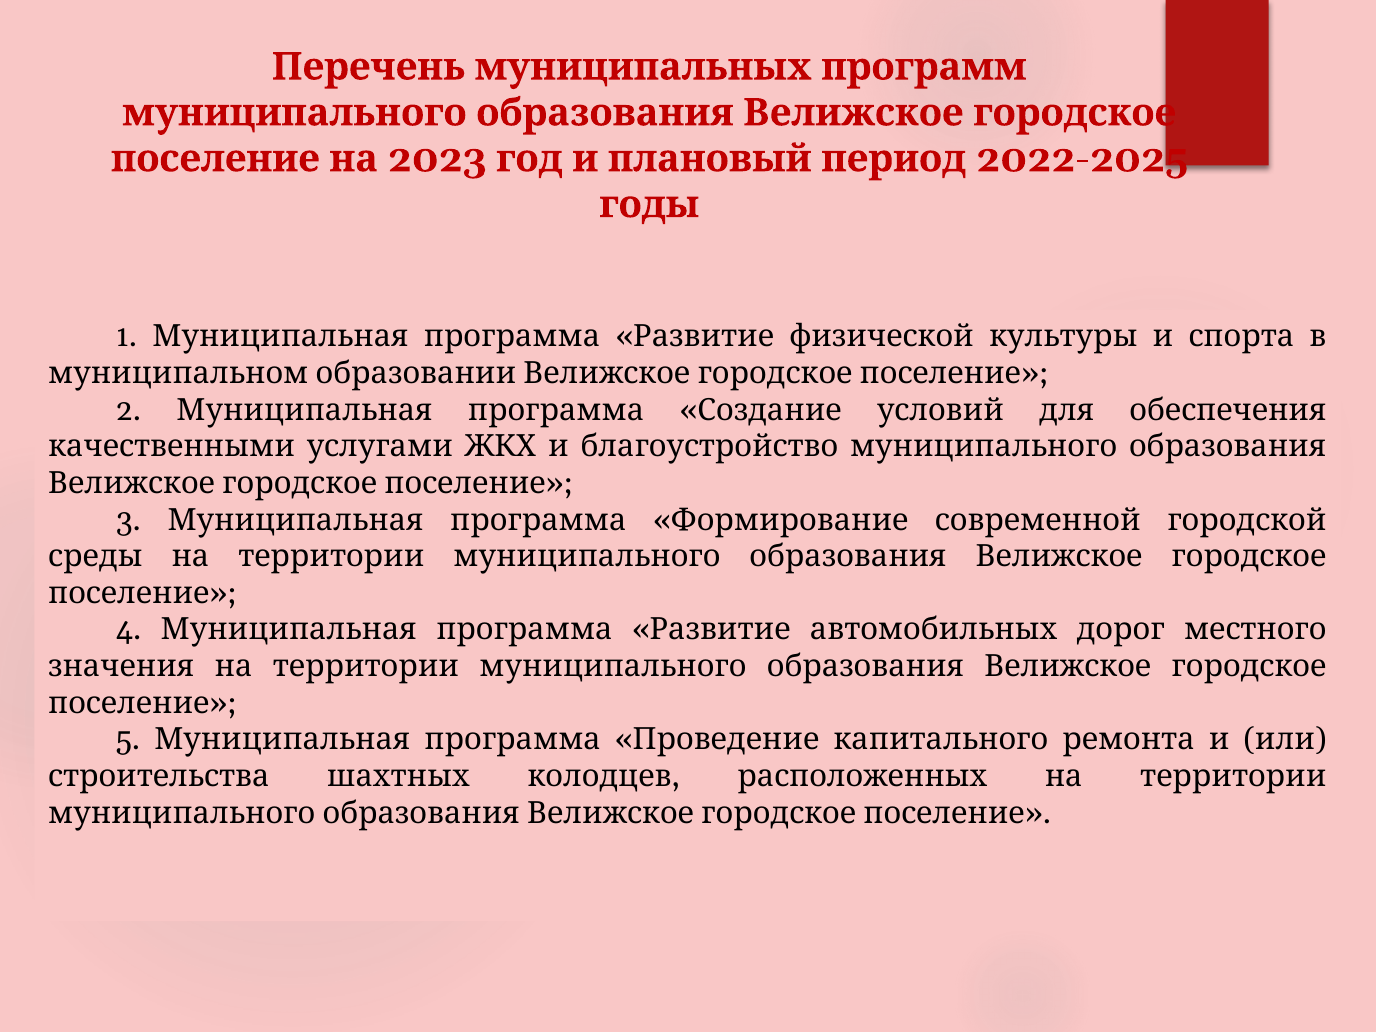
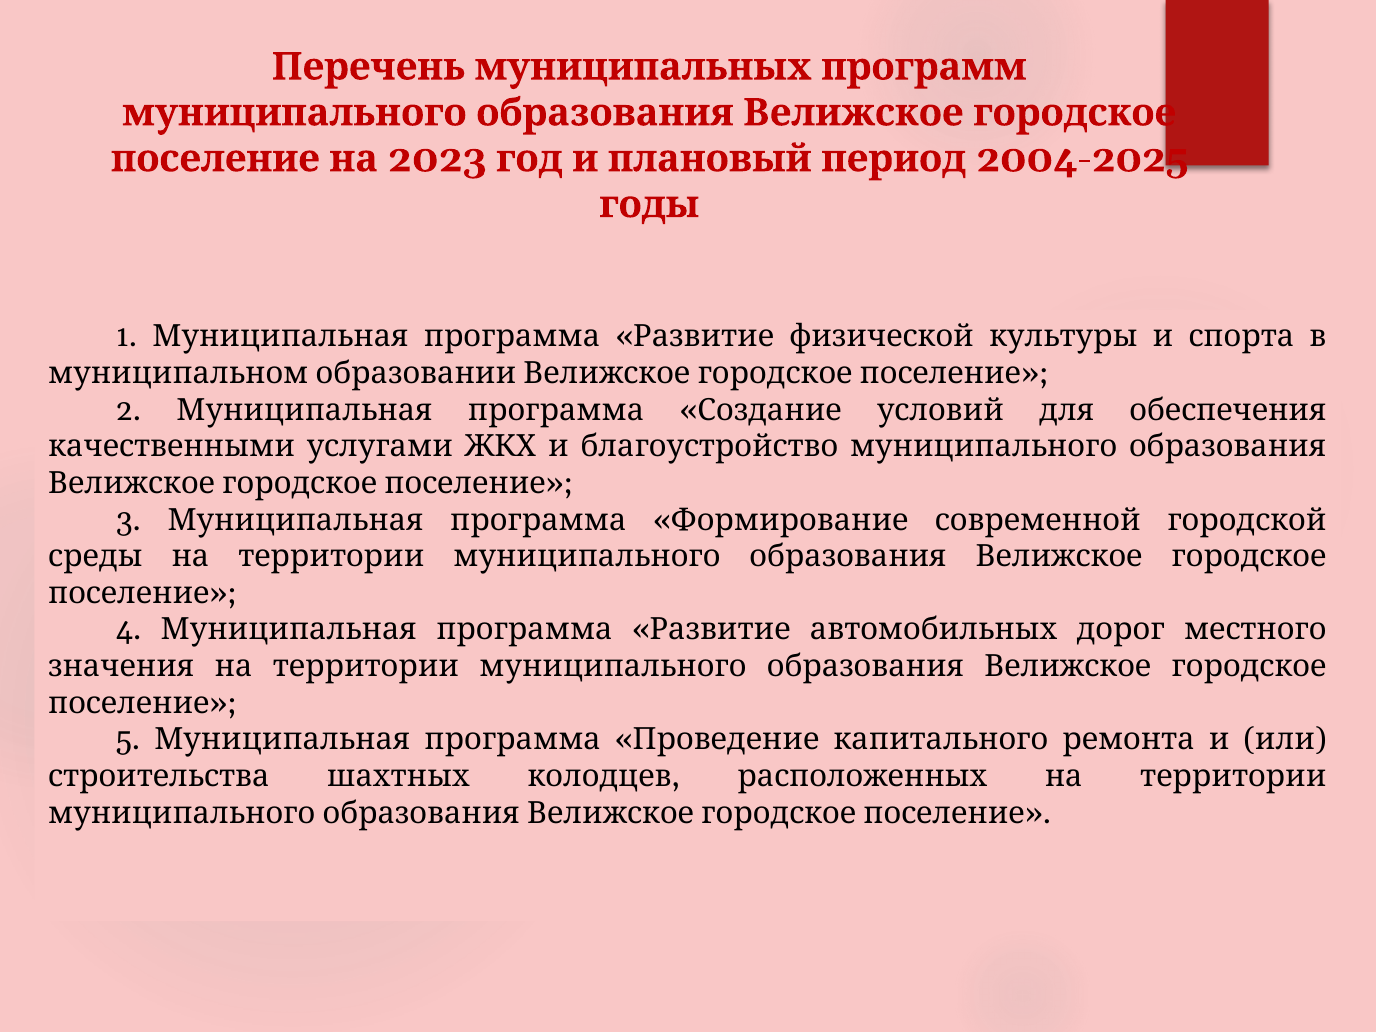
2022-2025: 2022-2025 -> 2004-2025 (1082, 159)
